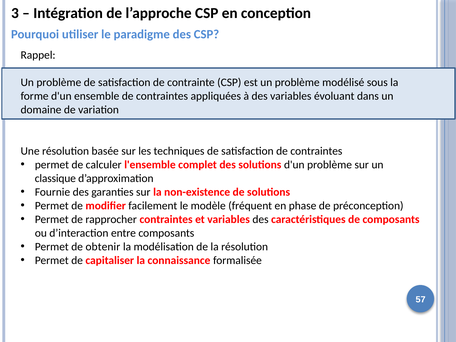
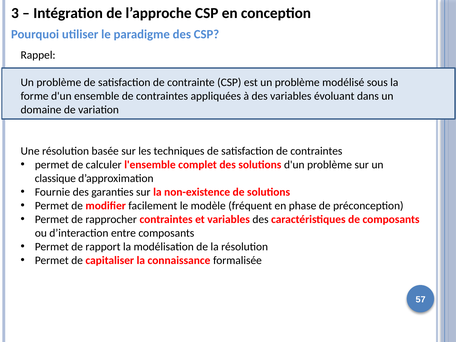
obtenir: obtenir -> rapport (103, 247)
